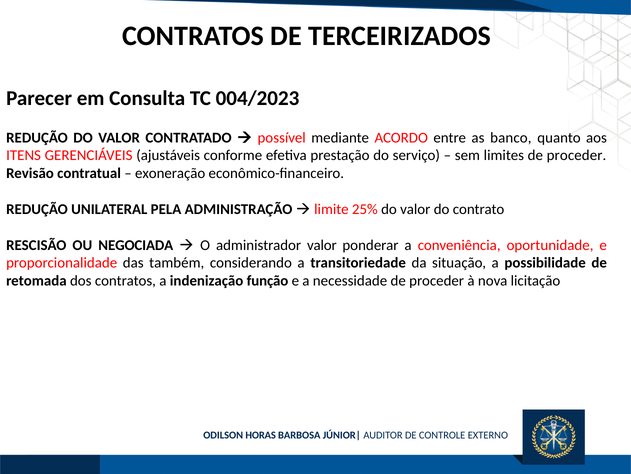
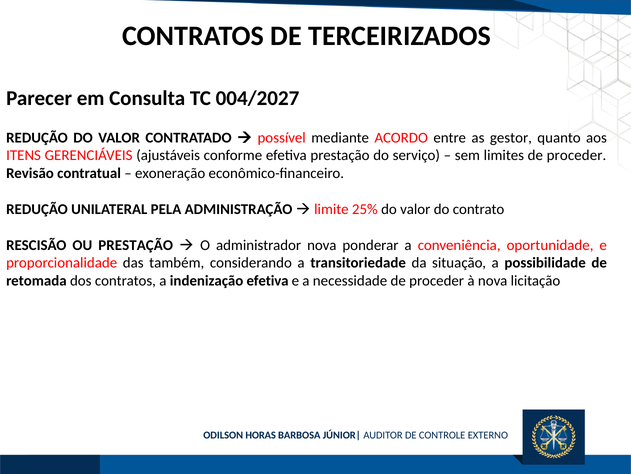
004/2023: 004/2023 -> 004/2027 (258, 98)
banco: banco -> gestor (511, 137)
OU NEGOCIADA: NEGOCIADA -> PRESTAÇÃO (136, 245)
administrador valor: valor -> nova (322, 245)
indenização função: função -> efetiva (268, 280)
